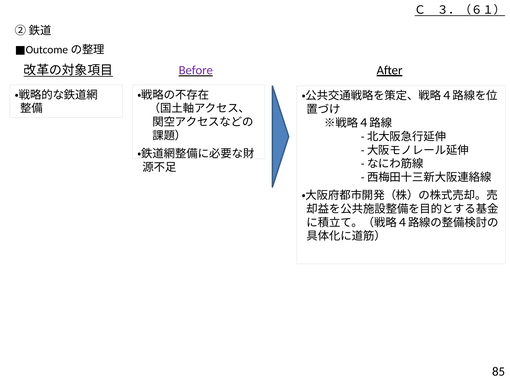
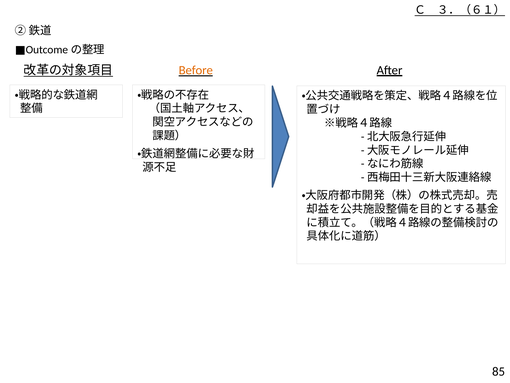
Before colour: purple -> orange (196, 70)
